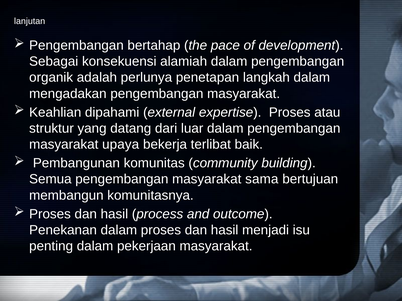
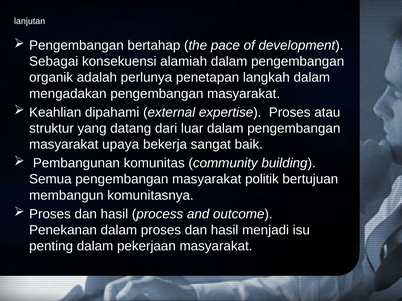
terlibat: terlibat -> sangat (211, 145)
sama: sama -> politik (262, 180)
